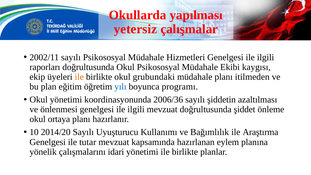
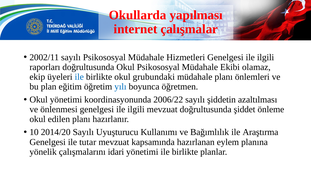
yetersiz: yetersiz -> internet (136, 29)
kaygısı: kaygısı -> olamaz (256, 67)
ile colour: orange -> blue (79, 77)
itilmeden: itilmeden -> önlemleri (252, 77)
programı: programı -> öğretmen (180, 87)
2006/36: 2006/36 -> 2006/22 (168, 100)
ortaya: ortaya -> edilen (59, 119)
